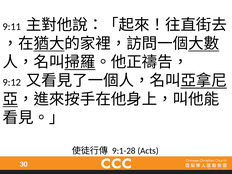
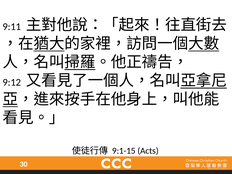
9:1-28: 9:1-28 -> 9:1-15 (124, 151)
